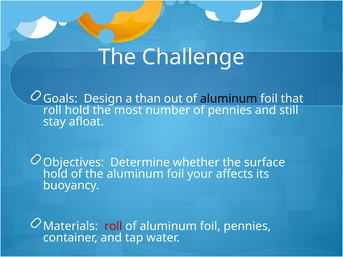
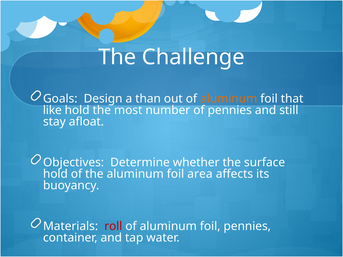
aluminum colour: black -> orange (229, 99)
roll: roll -> like (52, 110)
your: your -> area (200, 174)
